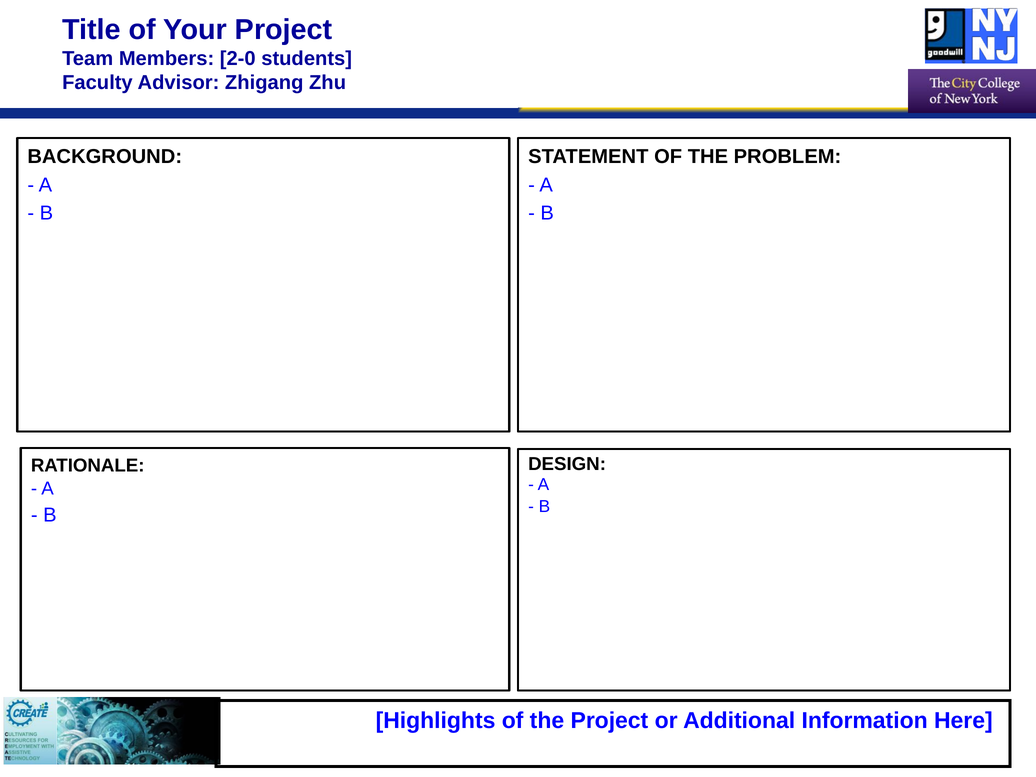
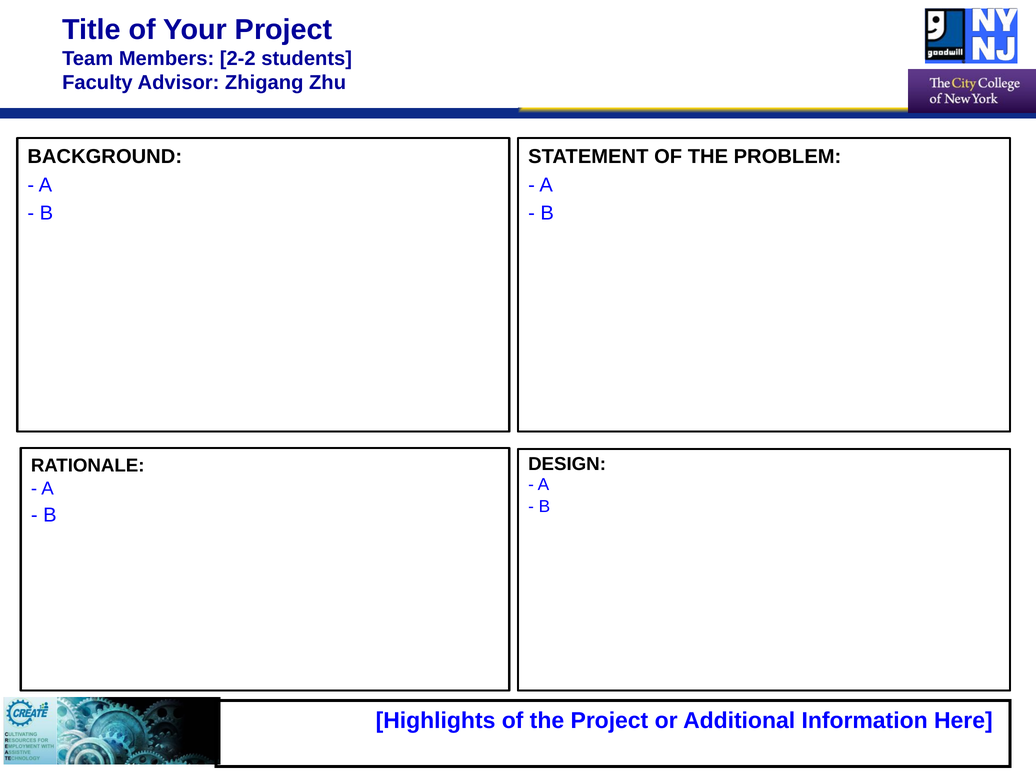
2-0: 2-0 -> 2-2 (238, 58)
